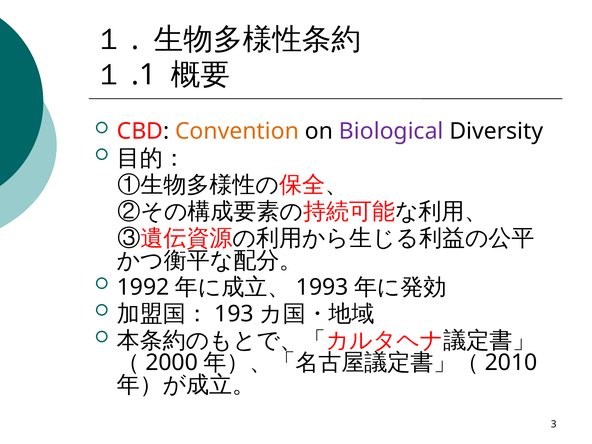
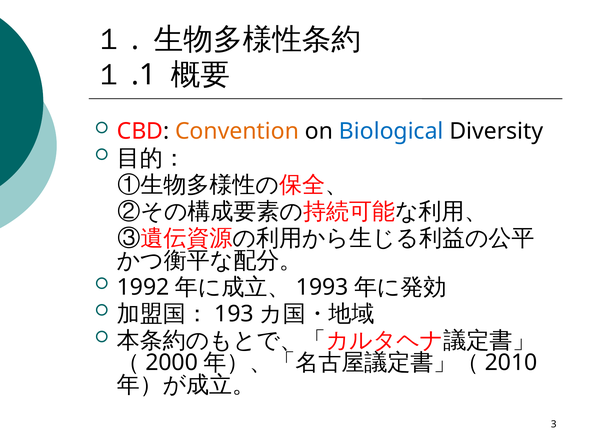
Biological colour: purple -> blue (391, 131)
